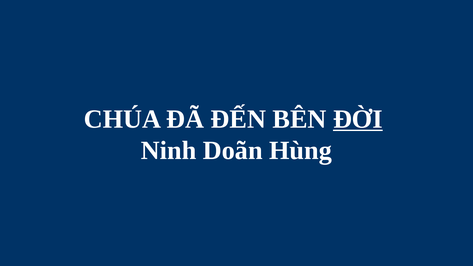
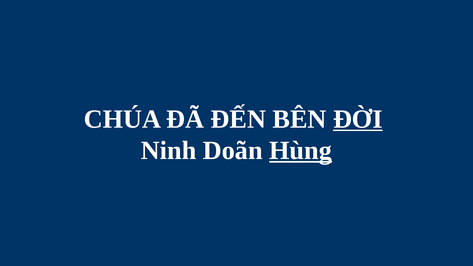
Hùng underline: none -> present (301, 151)
